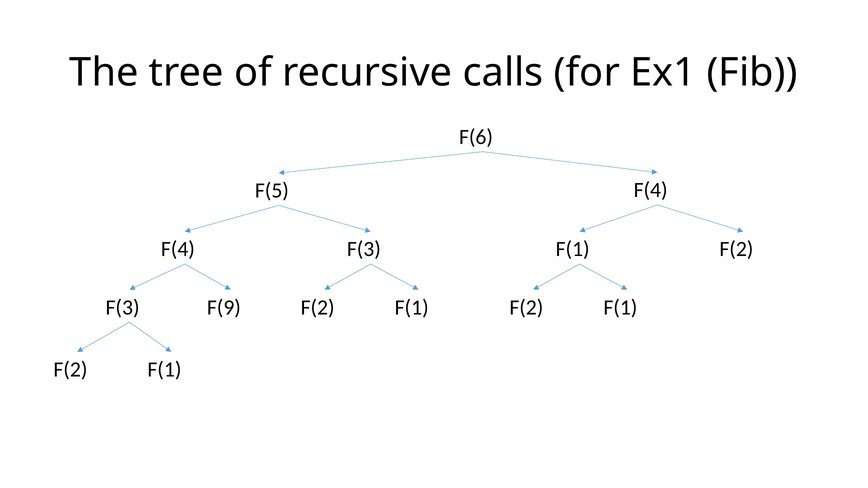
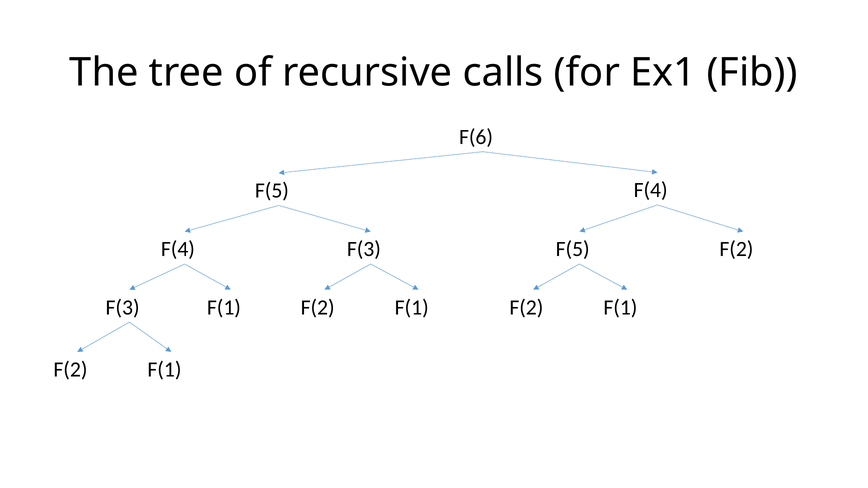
F(3 F(1: F(1 -> F(5 (573, 249)
F(3 F(9: F(9 -> F(1 (224, 308)
